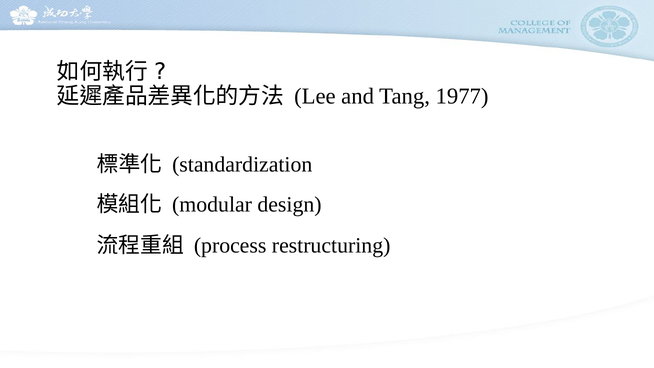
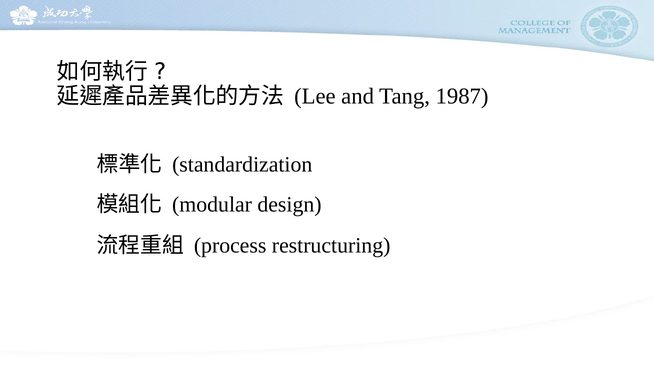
1977: 1977 -> 1987 (462, 96)
